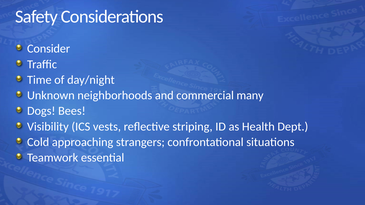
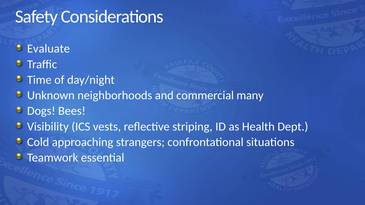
Consider: Consider -> Evaluate (49, 49)
